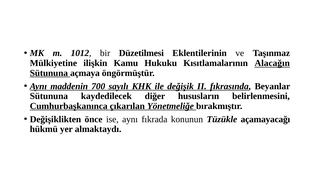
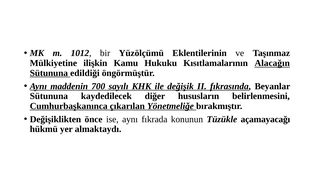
Düzetilmesi: Düzetilmesi -> Yüzölçümü (141, 53)
açmaya: açmaya -> edildiği (85, 73)
